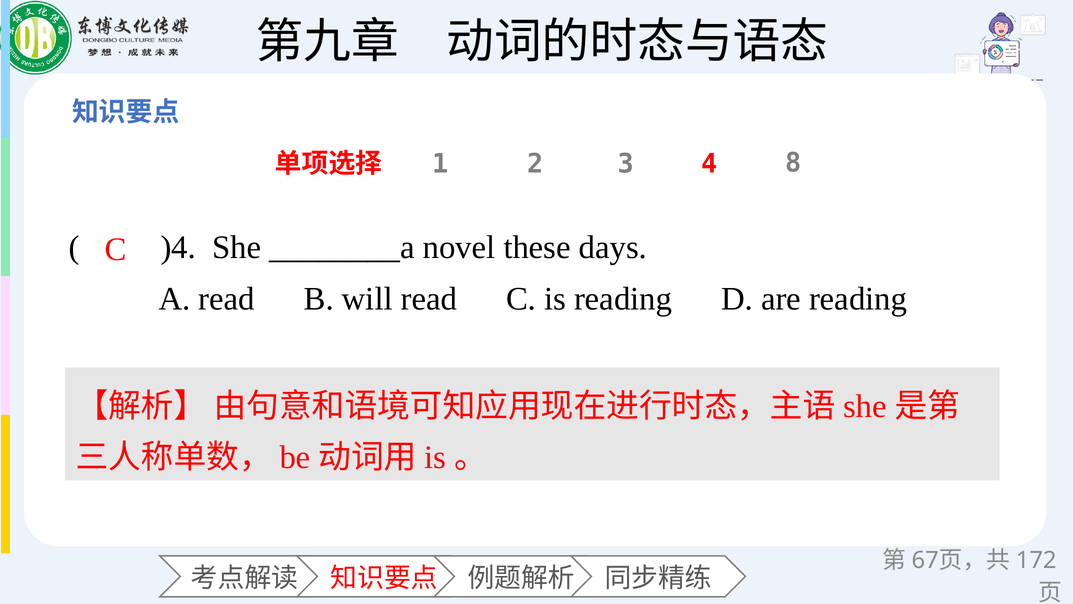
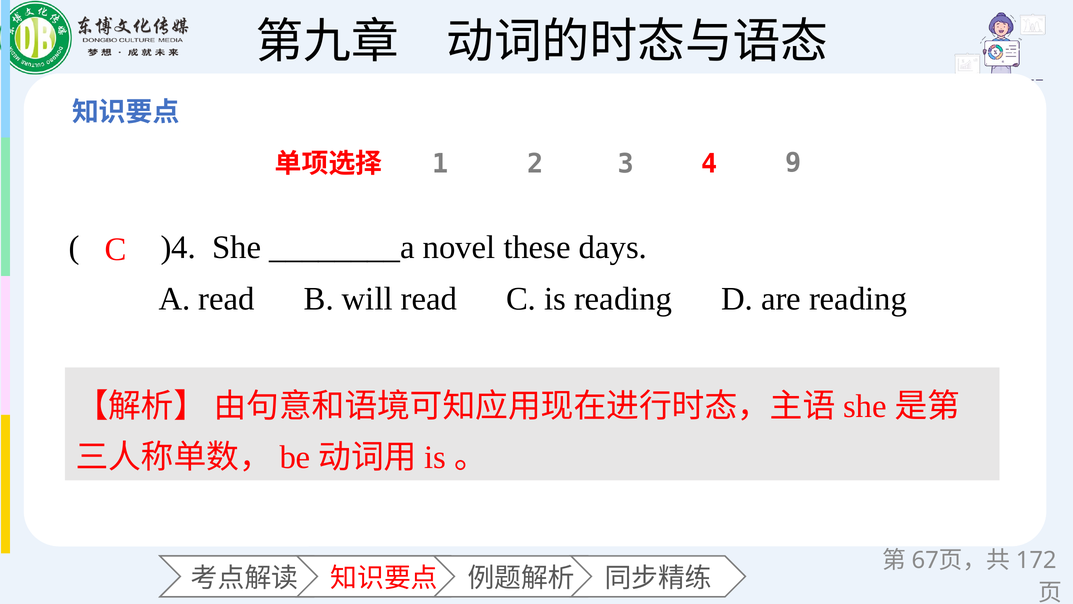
8: 8 -> 9 (793, 163)
